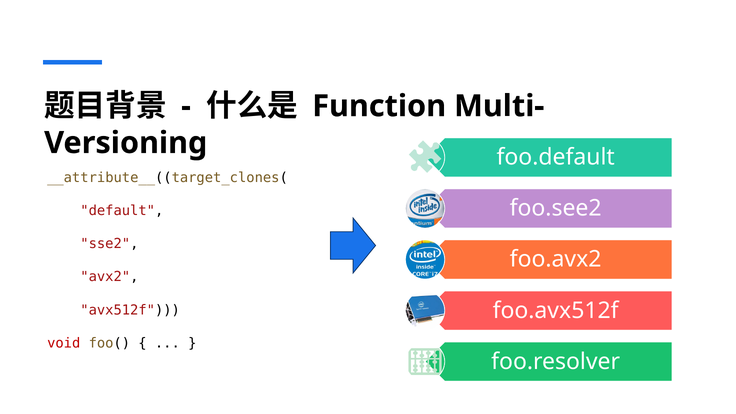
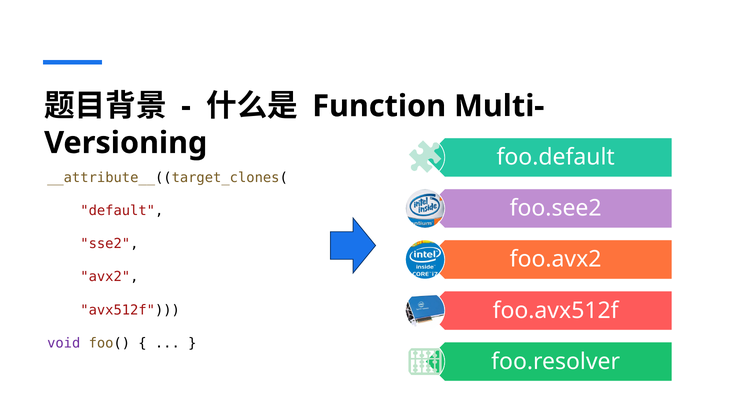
void colour: red -> purple (64, 343)
